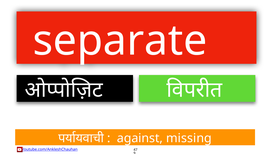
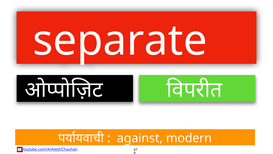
missing: missing -> modern (189, 138)
